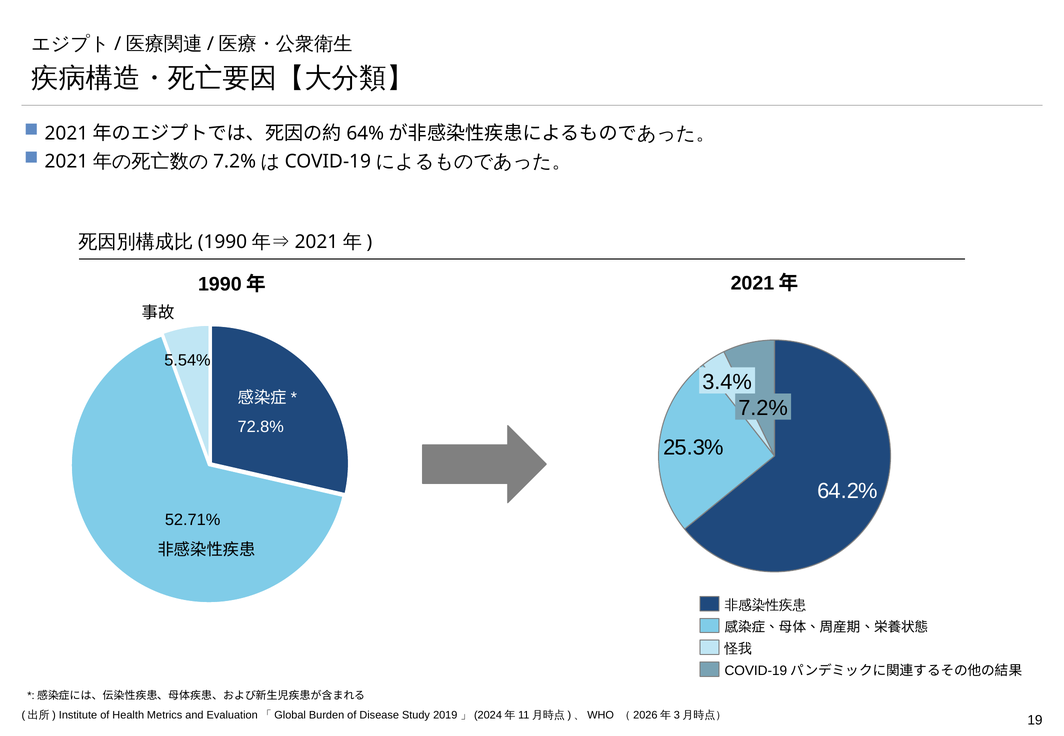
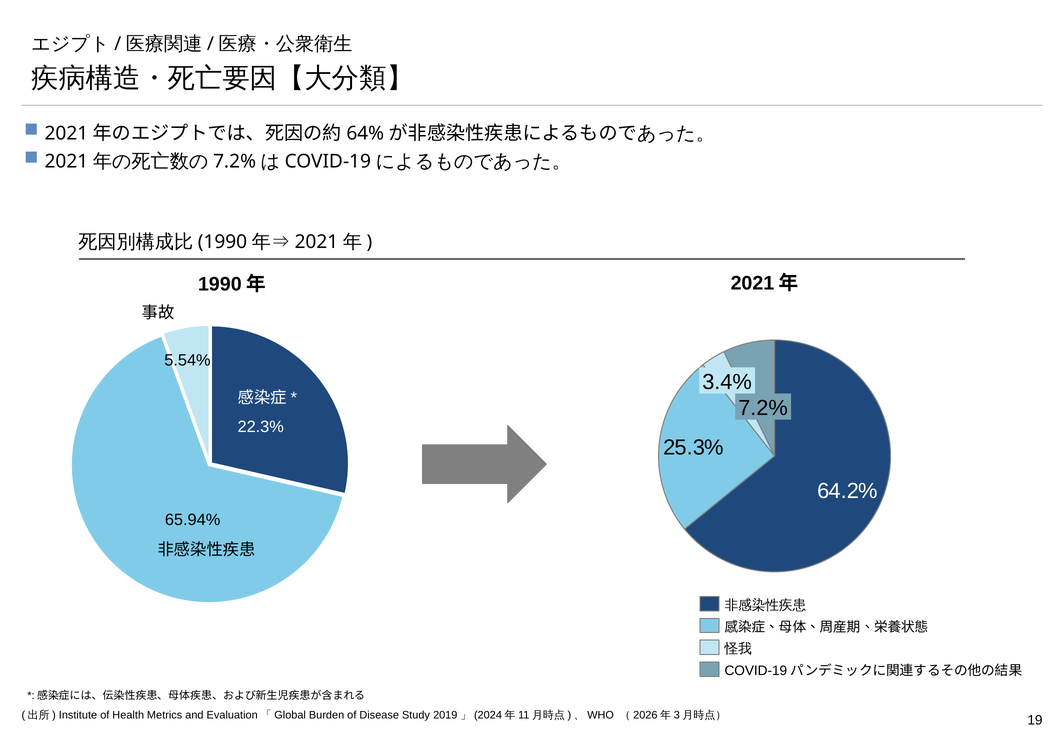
72.8%: 72.8% -> 22.3% (261, 427)
52.71%: 52.71% -> 65.94% (193, 520)
